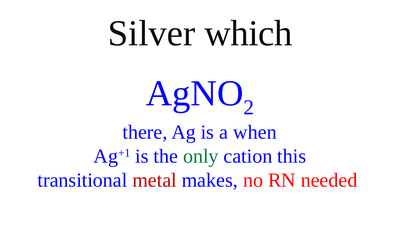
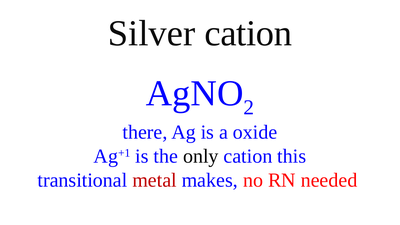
Silver which: which -> cation (248, 33)
when: when -> oxide (255, 132)
only colour: green -> black (201, 156)
